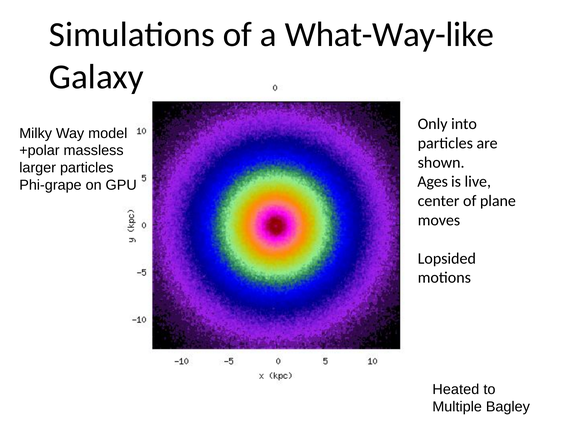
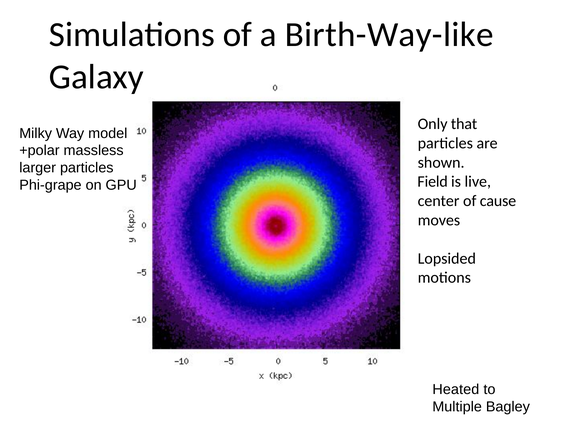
What-Way-like: What-Way-like -> Birth-Way-like (389, 35)
into: into -> that (464, 124)
Ages: Ages -> Field (433, 182)
plane: plane -> cause (498, 201)
